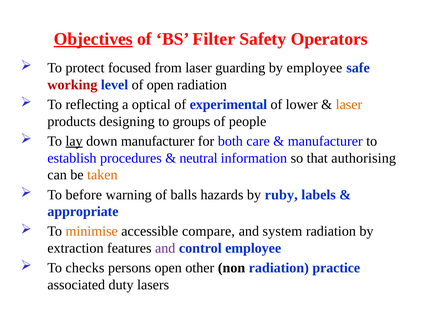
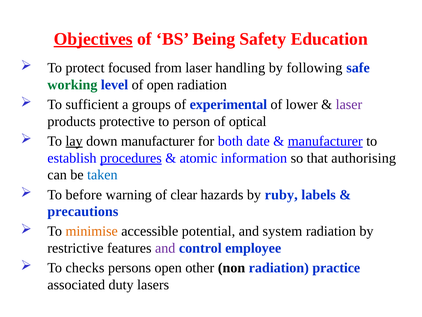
Filter: Filter -> Being (214, 39)
Operators: Operators -> Education (329, 39)
guarding: guarding -> handling (240, 68)
by employee: employee -> following (314, 68)
working colour: red -> green (72, 85)
reflecting: reflecting -> sufficient (92, 104)
optical: optical -> groups (151, 104)
laser colour: orange -> purple (349, 104)
designing: designing -> protective (127, 121)
groups: groups -> person (191, 121)
people: people -> optical (248, 121)
care: care -> date (258, 141)
manufacturer underline: none -> present (325, 141)
procedures underline: none -> present (131, 158)
neutral: neutral -> atomic (199, 158)
taken colour: orange -> blue (102, 175)
balls: balls -> clear (184, 194)
appropriate: appropriate -> precautions (83, 211)
compare: compare -> potential (209, 231)
extraction: extraction -> restrictive (75, 248)
